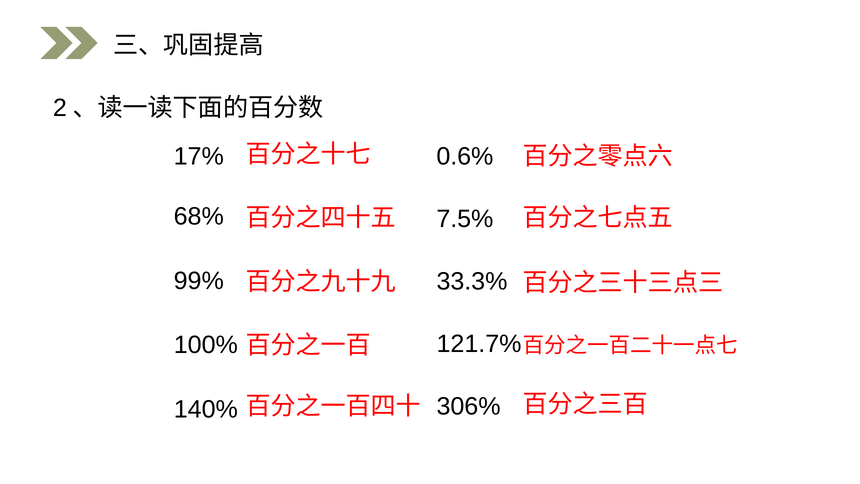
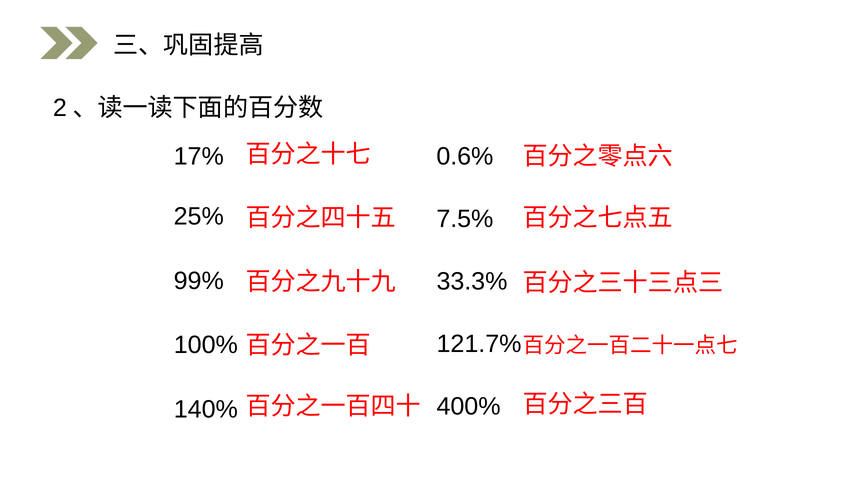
68%: 68% -> 25% (199, 216)
306%: 306% -> 400% (469, 406)
